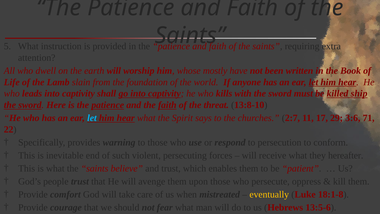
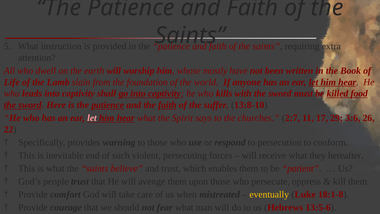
ship: ship -> food (359, 93)
threat: threat -> suffer (216, 105)
let colour: light blue -> pink (92, 118)
71: 71 -> 26 (369, 118)
